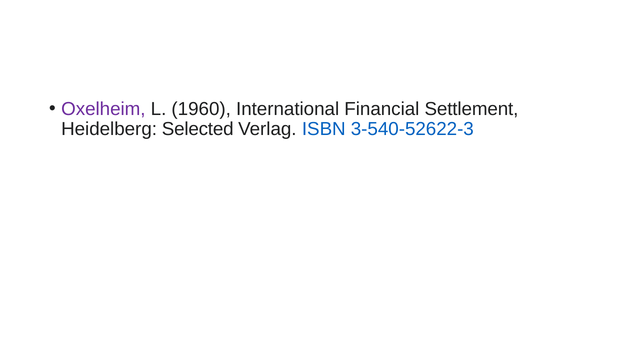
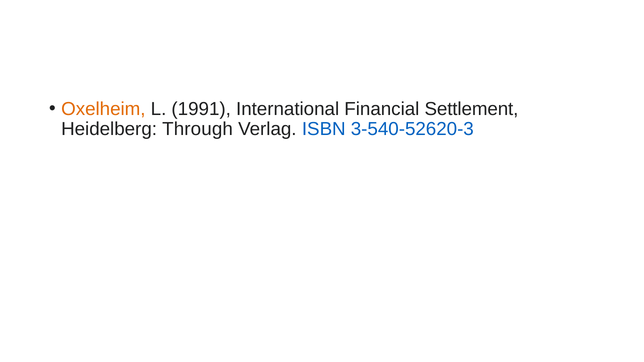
Oxelheim colour: purple -> orange (103, 109)
1960: 1960 -> 1991 (201, 109)
Selected: Selected -> Through (198, 129)
3-540-52622-3: 3-540-52622-3 -> 3-540-52620-3 (412, 129)
